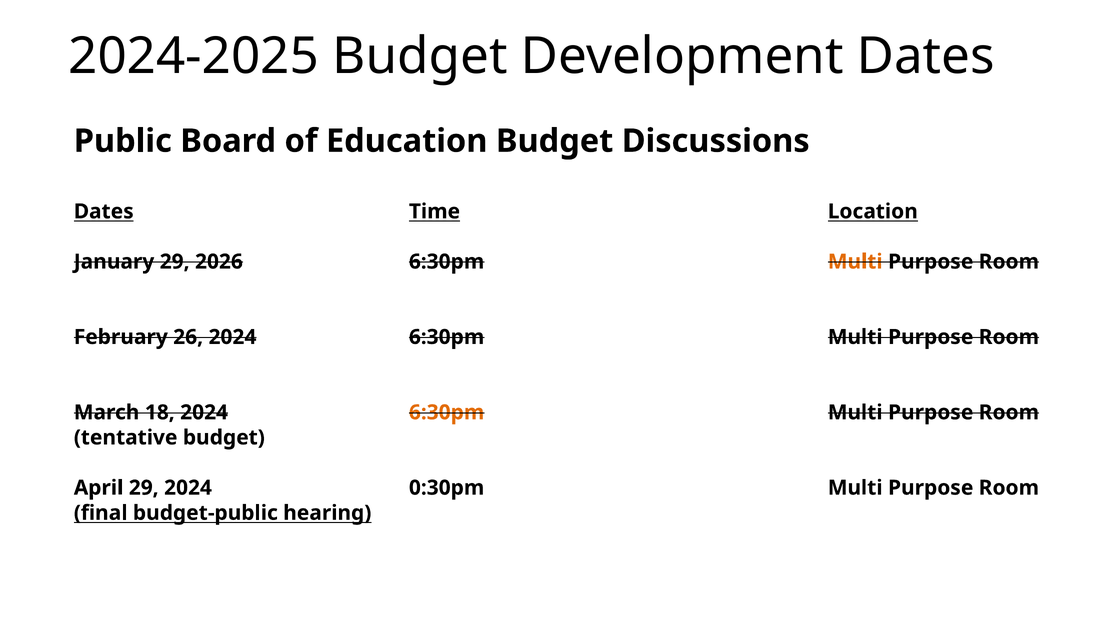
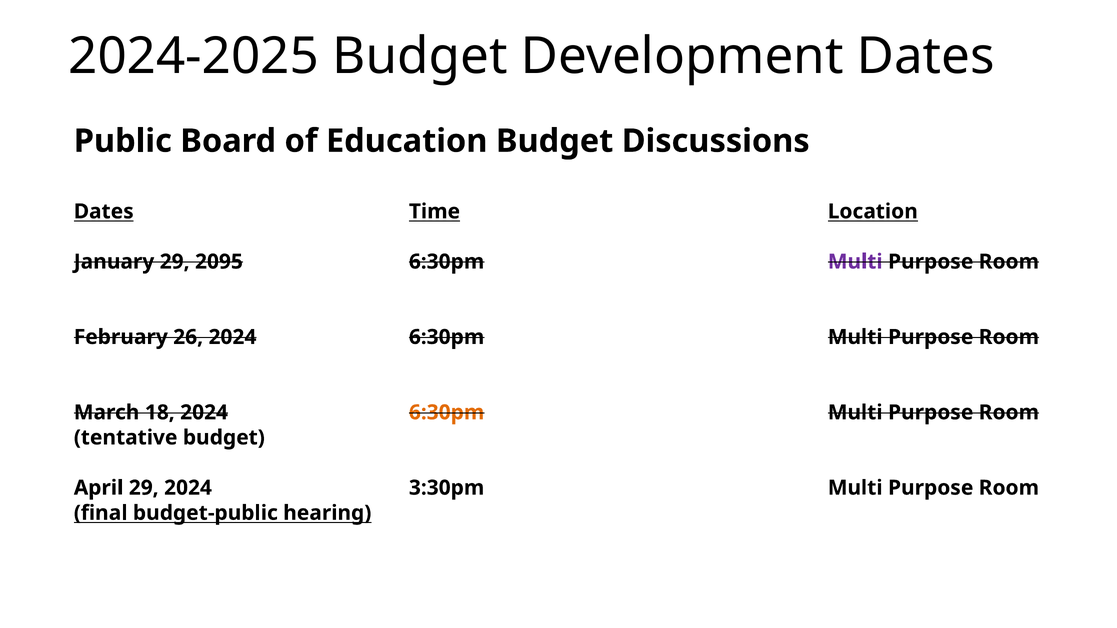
2026: 2026 -> 2095 (219, 262)
Multi colour: orange -> purple (855, 262)
0:30pm: 0:30pm -> 3:30pm (447, 488)
